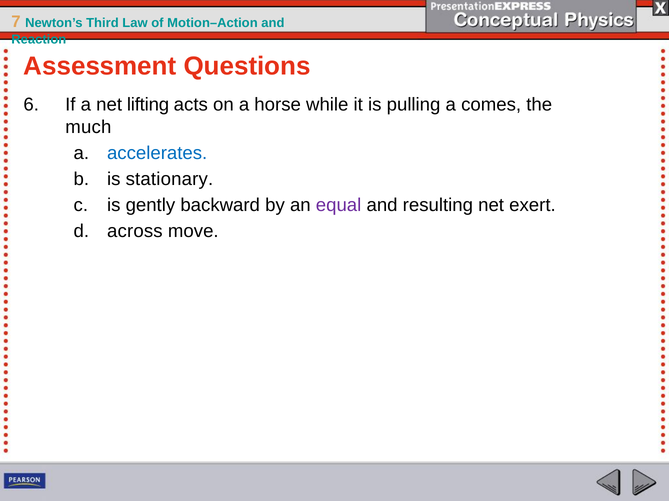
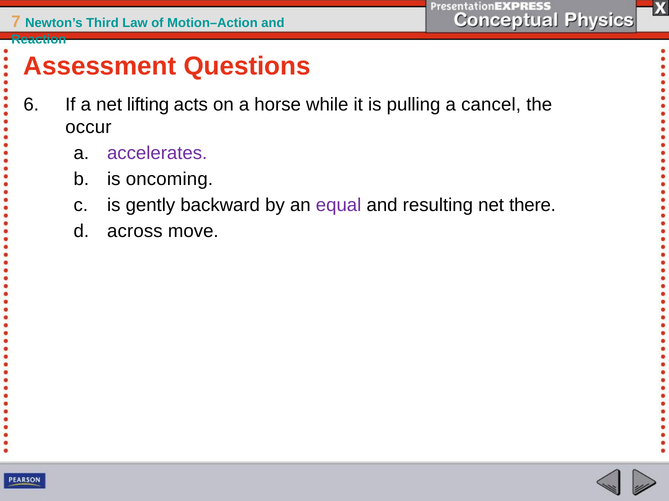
comes: comes -> cancel (491, 105)
much: much -> occur (88, 127)
accelerates colour: blue -> purple (157, 153)
stationary: stationary -> oncoming (169, 179)
exert: exert -> there (533, 205)
